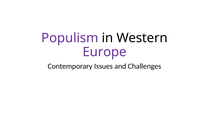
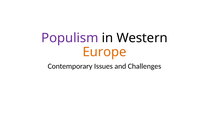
Europe colour: purple -> orange (105, 52)
